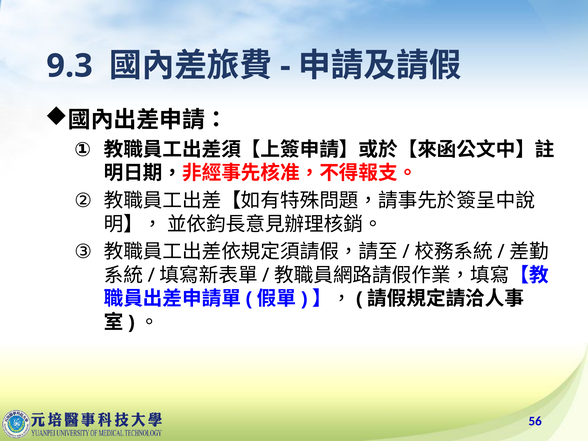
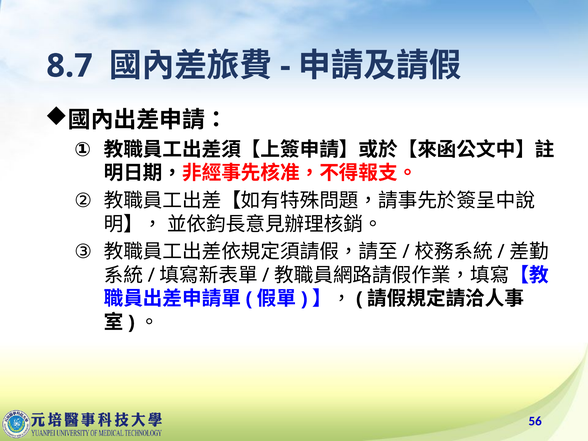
9.3: 9.3 -> 8.7 (70, 66)
